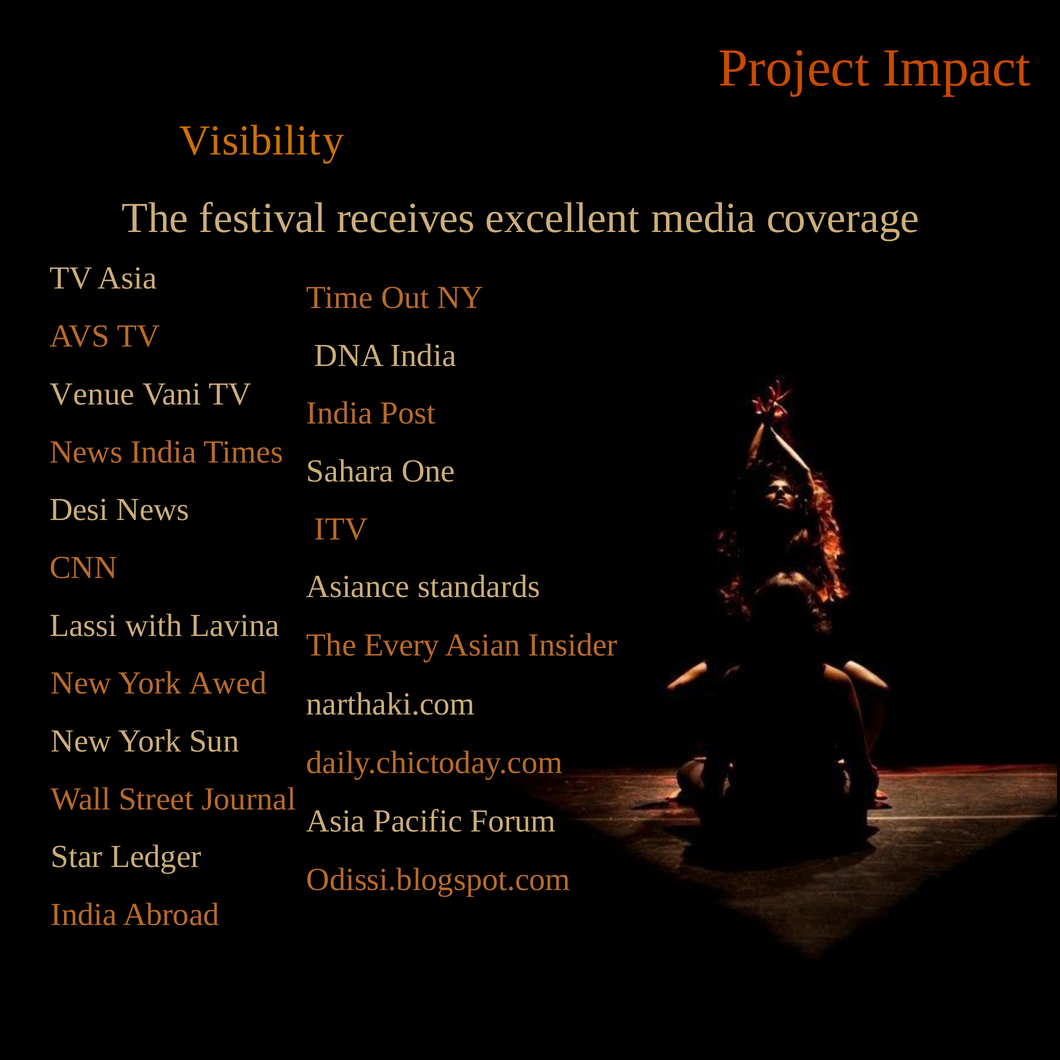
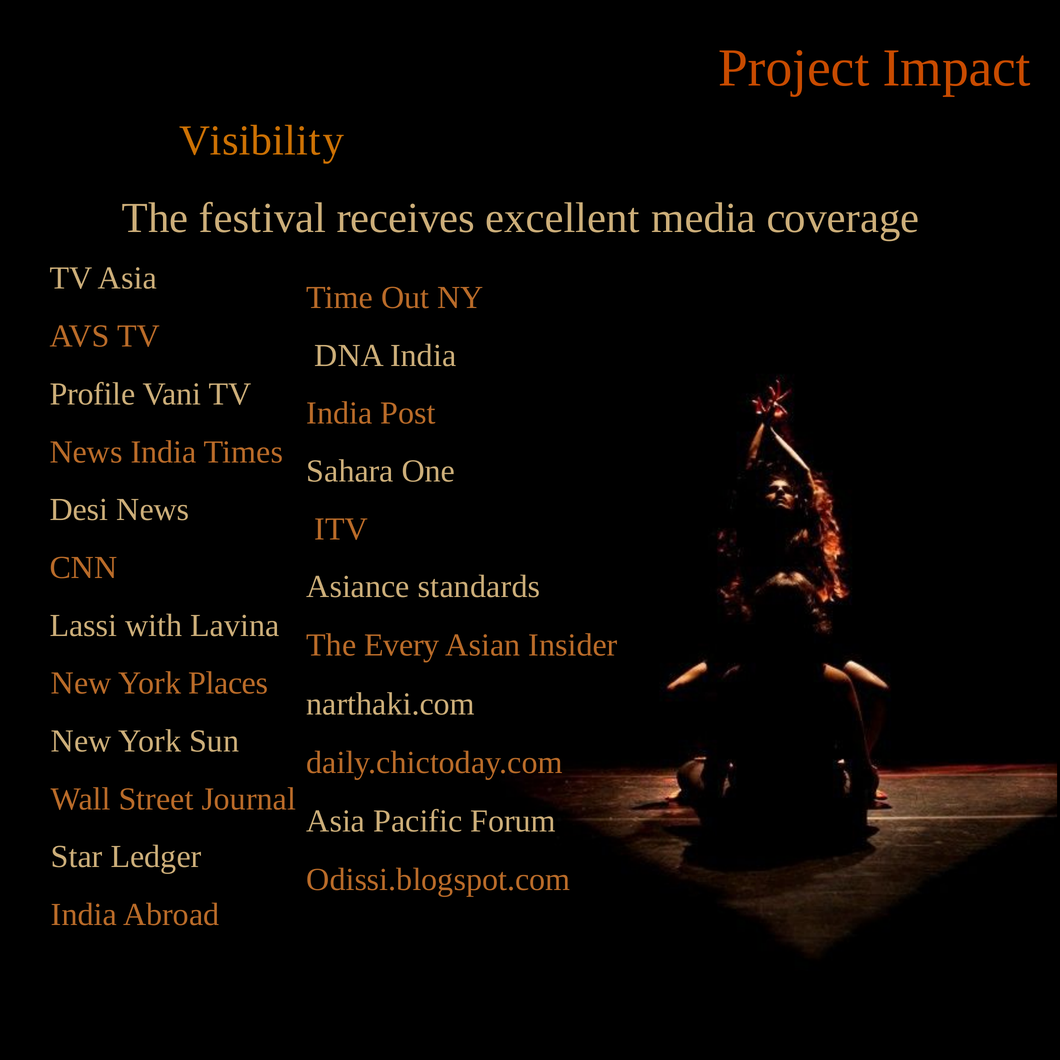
Venue: Venue -> Profile (92, 394)
Awed: Awed -> Places (228, 683)
